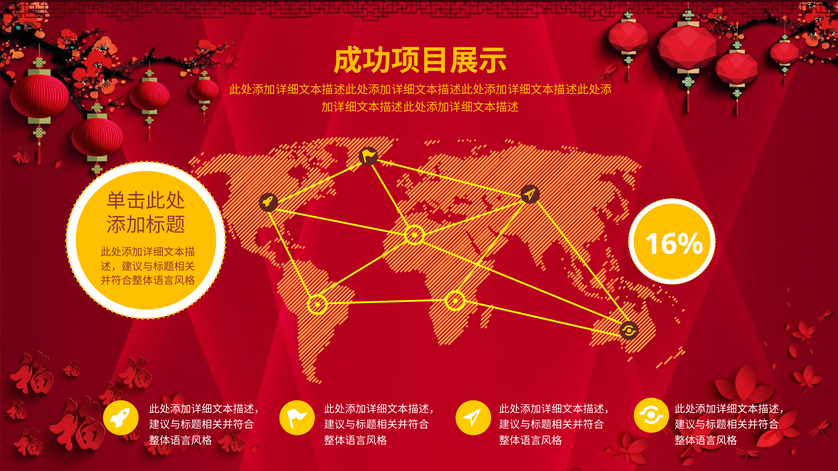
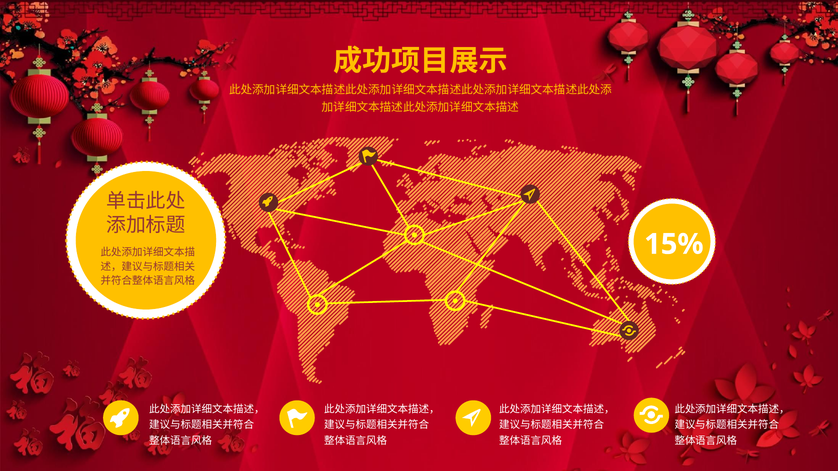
16%: 16% -> 15% (674, 244)
